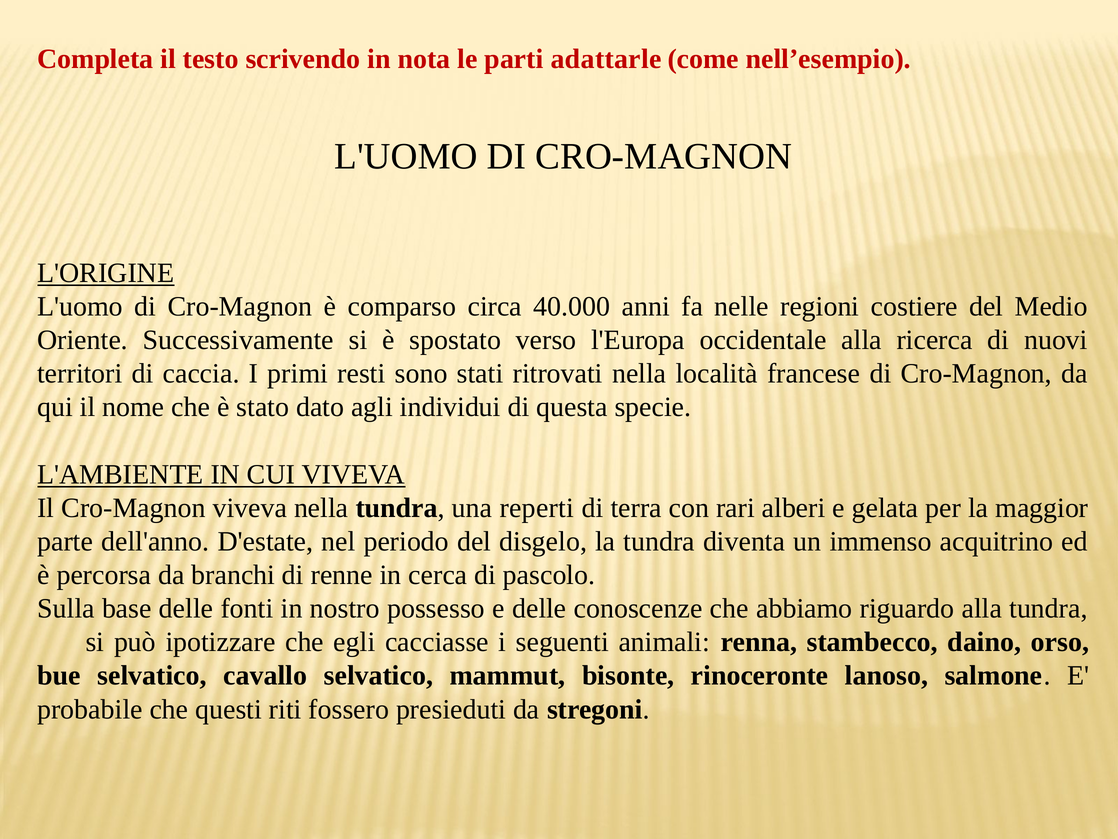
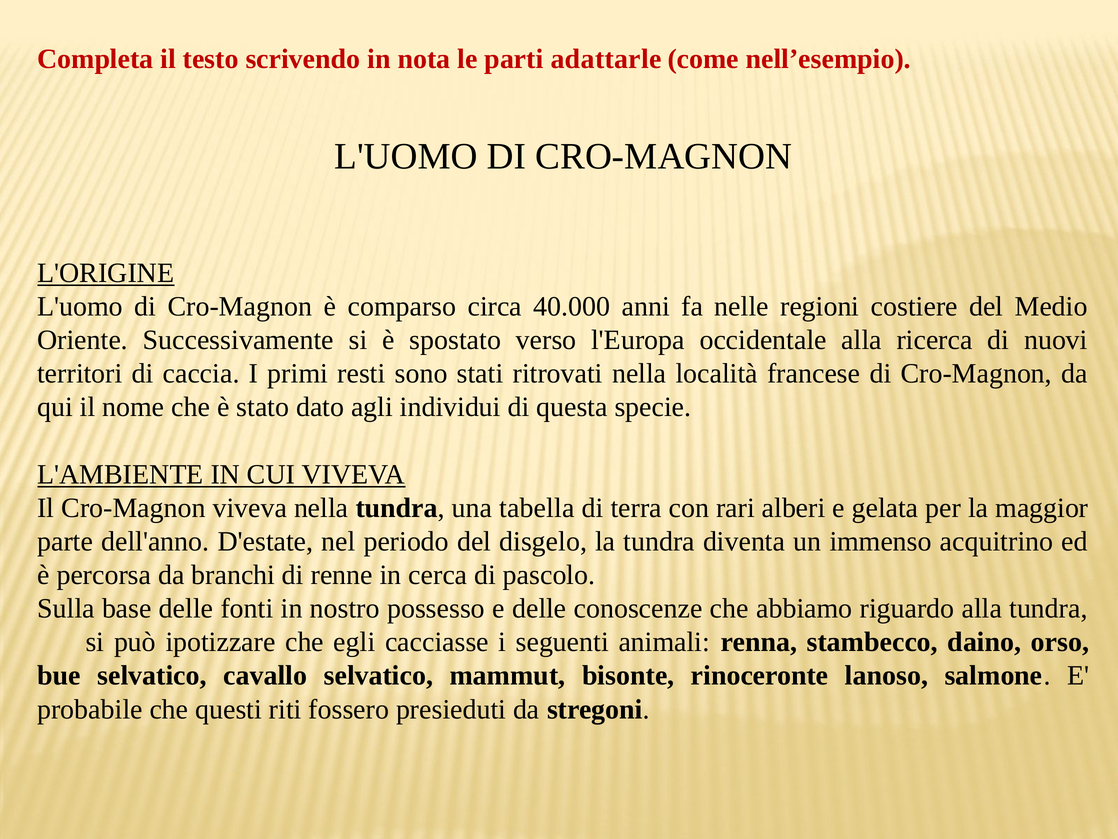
reperti: reperti -> tabella (537, 508)
